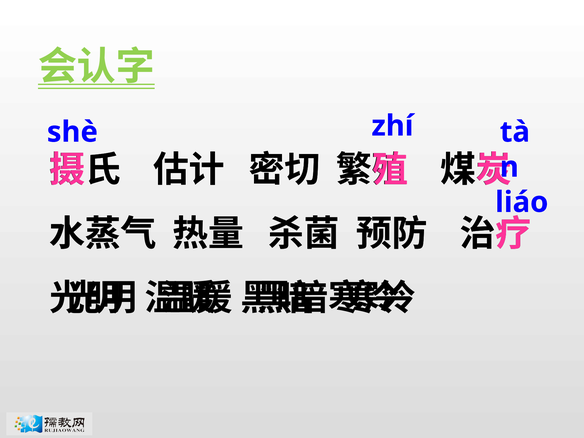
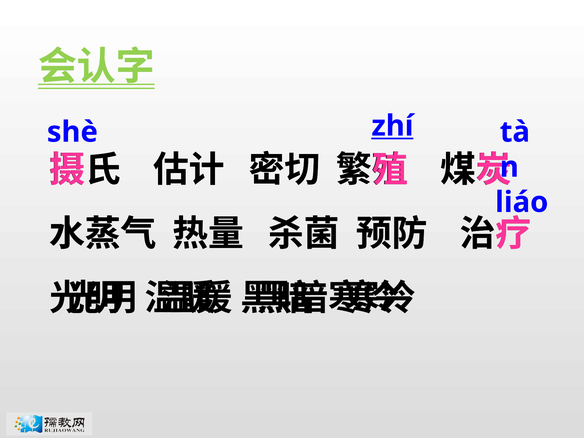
zhí underline: none -> present (392, 126)
